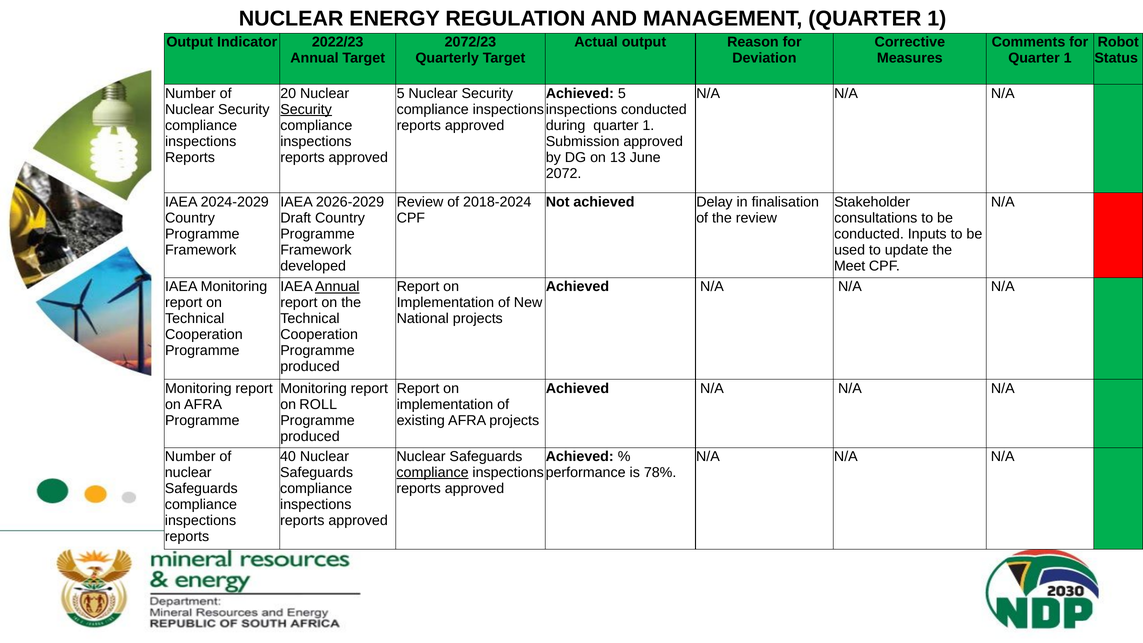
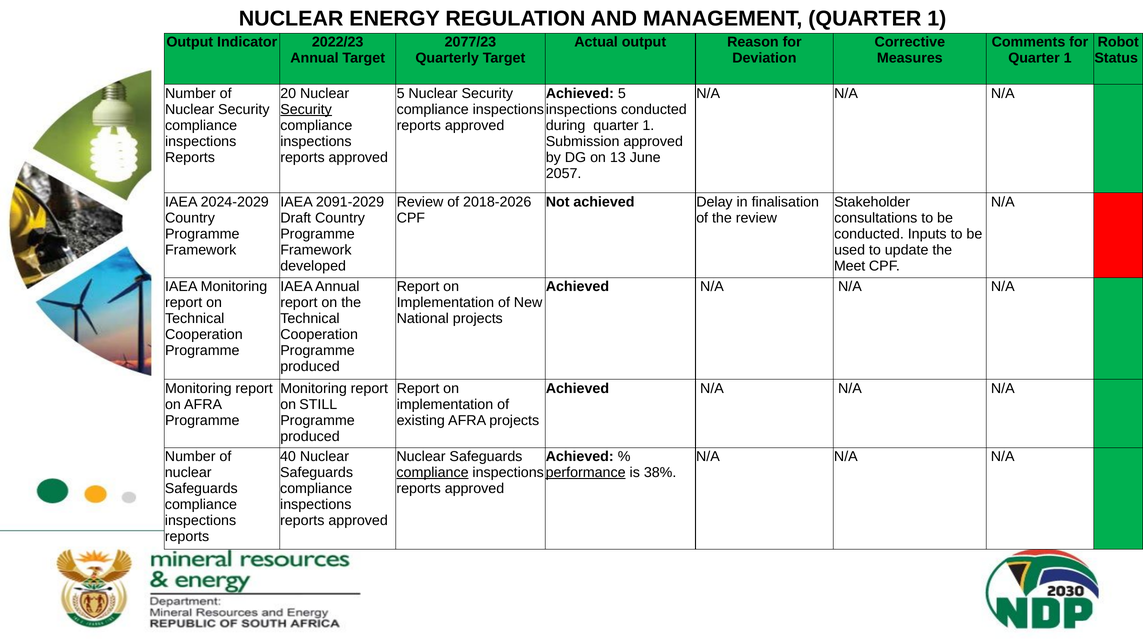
2072/23: 2072/23 -> 2077/23 (470, 42)
2072: 2072 -> 2057 (564, 173)
2026-2029: 2026-2029 -> 2091-2029 (350, 202)
2018-2024: 2018-2024 -> 2018-2026 (497, 202)
Annual underline: present -> none (337, 287)
ROLL: ROLL -> STILL (318, 404)
performance underline: none -> present (586, 472)
78%: 78% -> 38% (660, 472)
